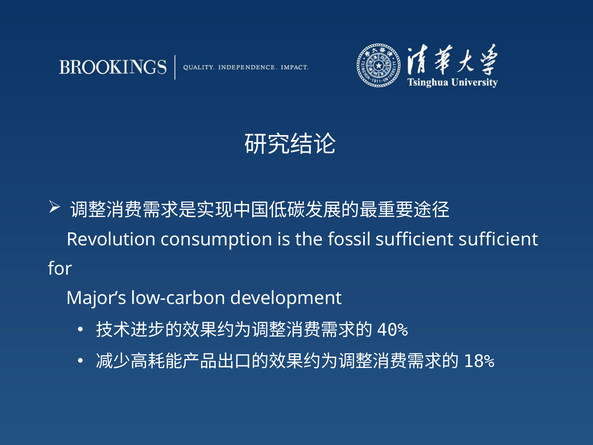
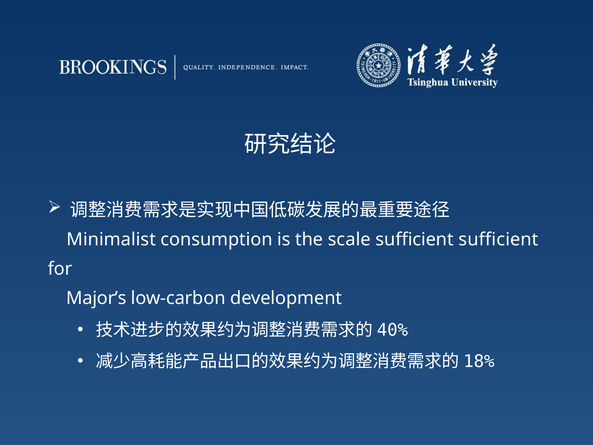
Revolution: Revolution -> Minimalist (111, 239)
fossil: fossil -> scale (349, 239)
